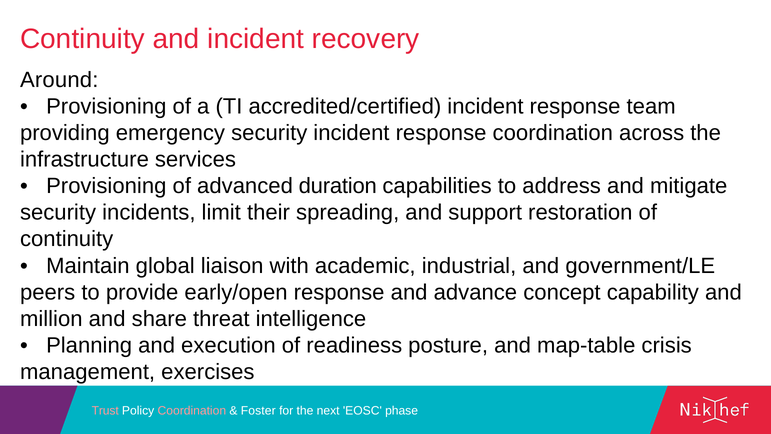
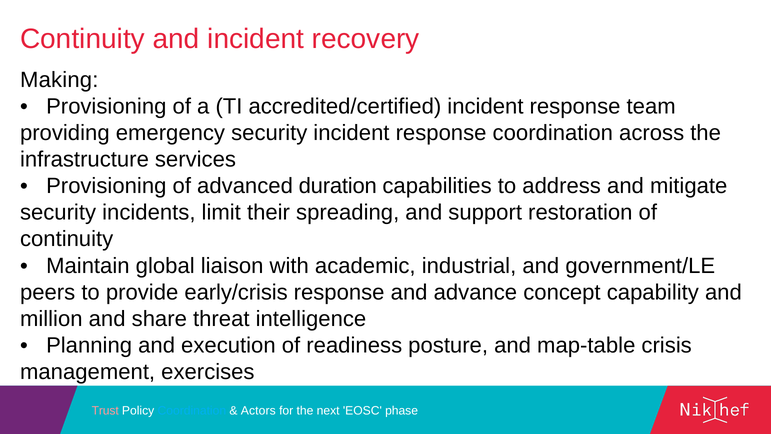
Around: Around -> Making (59, 80)
early/open: early/open -> early/crisis (236, 292)
Coordination colour: pink -> light blue (192, 410)
Foster: Foster -> Actors (258, 410)
